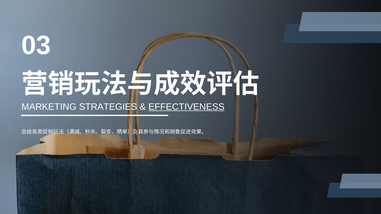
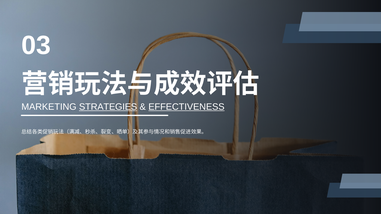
STRATEGIES underline: none -> present (108, 107)
